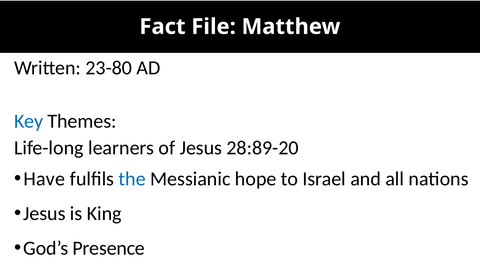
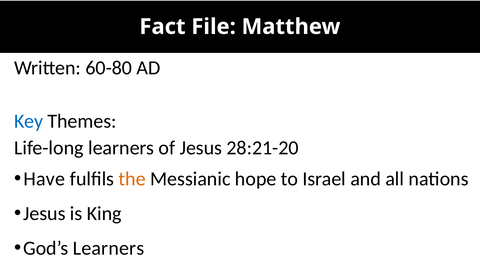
23-80: 23-80 -> 60-80 (109, 68)
28:89-20: 28:89-20 -> 28:21-20 (263, 148)
the colour: blue -> orange (132, 179)
God’s Presence: Presence -> Learners (108, 248)
